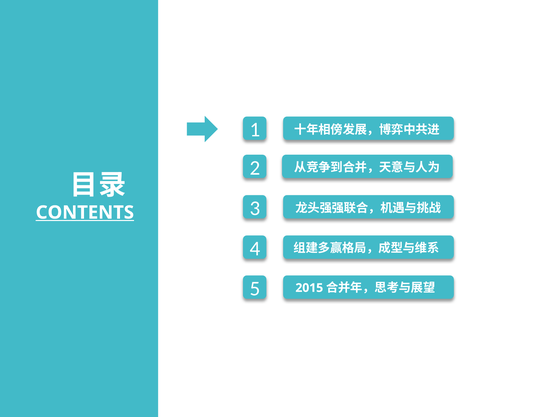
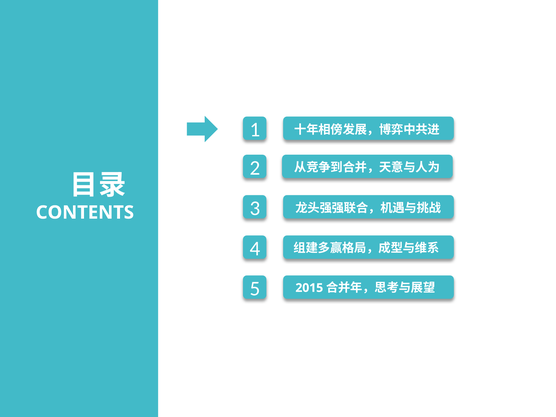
CONTENTS underline: present -> none (85, 213)
